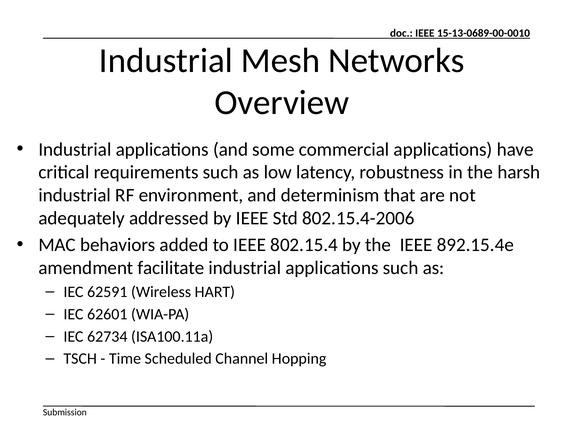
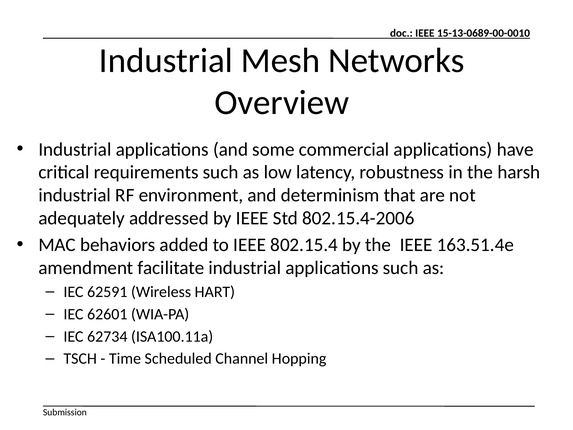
892.15.4e: 892.15.4e -> 163.51.4e (475, 245)
